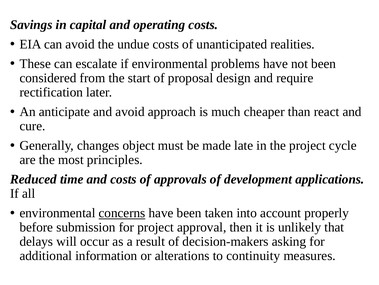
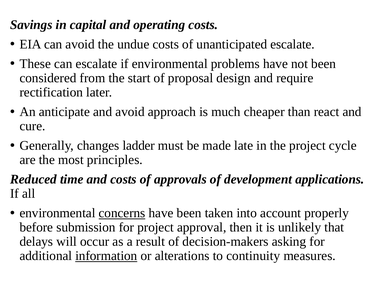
unanticipated realities: realities -> escalate (293, 44)
object: object -> ladder (139, 145)
information underline: none -> present (106, 255)
